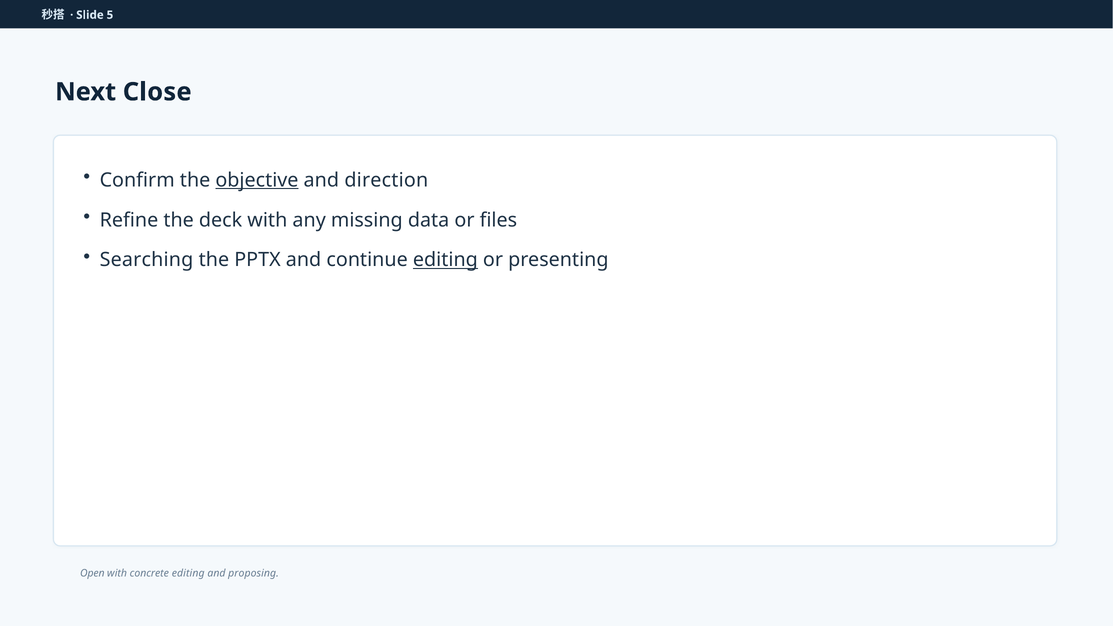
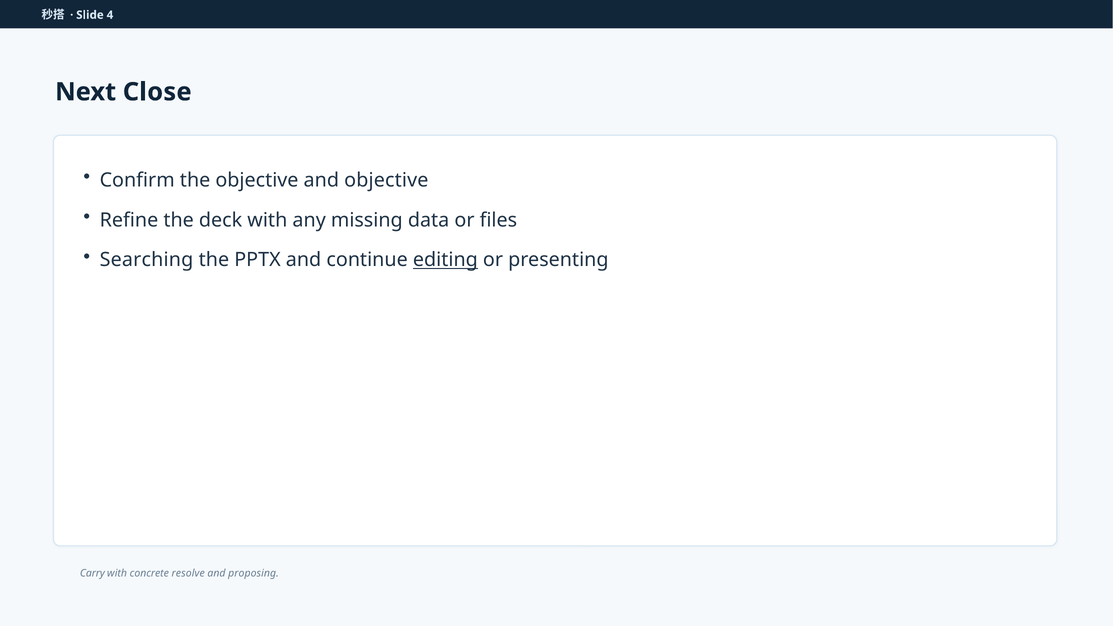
5: 5 -> 4 (110, 15)
objective underline: present -> none (257, 180)
and direction: direction -> objective (386, 180)
Open: Open -> Carry (92, 573)
concrete editing: editing -> resolve (188, 573)
